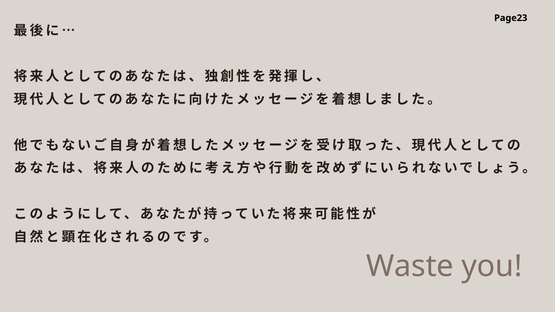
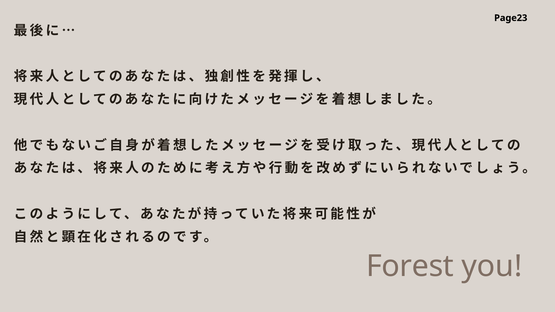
Waste: Waste -> Forest (410, 266)
